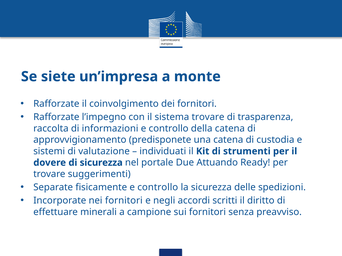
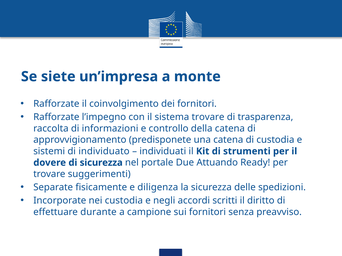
valutazione: valutazione -> individuato (104, 152)
fisicamente e controllo: controllo -> diligenza (158, 188)
nei fornitori: fornitori -> custodia (124, 201)
minerali: minerali -> durante (98, 212)
